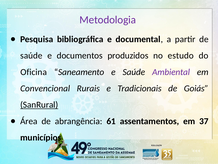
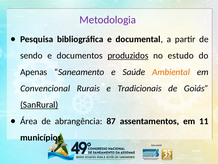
saúde: saúde -> sendo (31, 55)
produzidos underline: none -> present (128, 55)
Oficina: Oficina -> Apenas (34, 72)
Ambiental colour: purple -> orange (171, 72)
61: 61 -> 87 (111, 121)
37: 37 -> 11 (204, 121)
